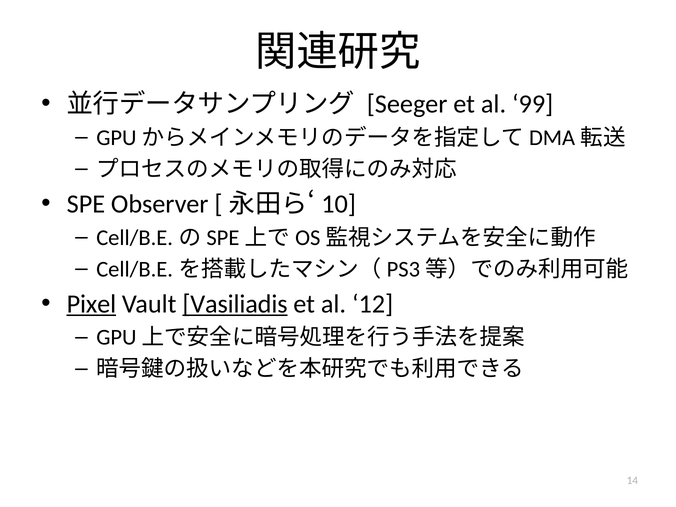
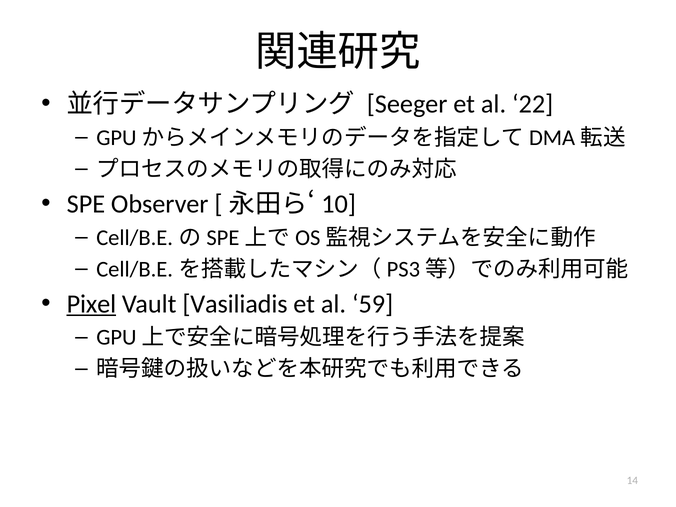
99: 99 -> 22 (533, 104)
Vasiliadis underline: present -> none (235, 304)
12: 12 -> 59 (373, 304)
